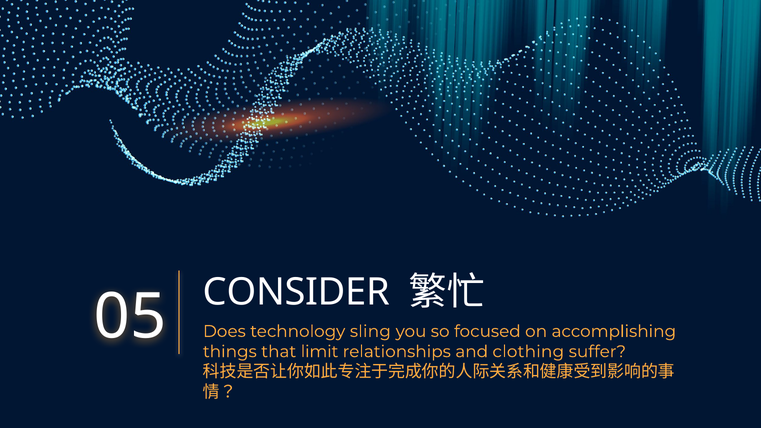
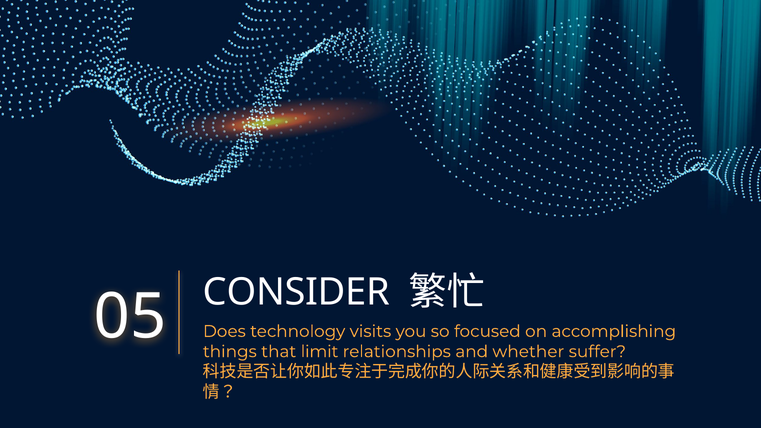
sling: sling -> visits (370, 331)
clothing: clothing -> whether (528, 352)
